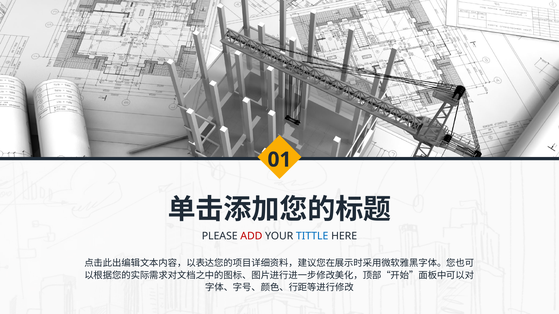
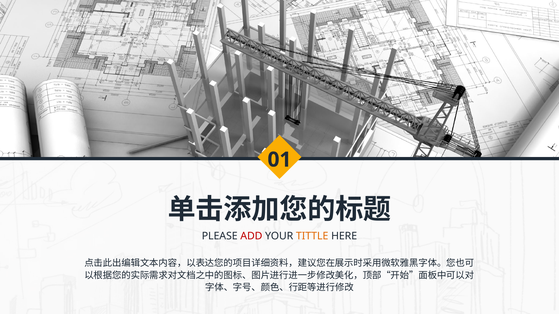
TITTLE colour: blue -> orange (312, 236)
